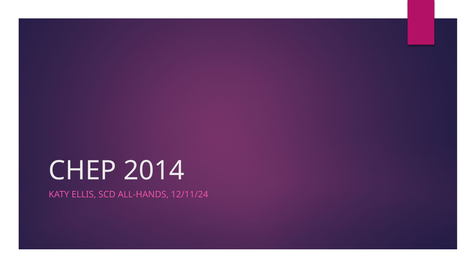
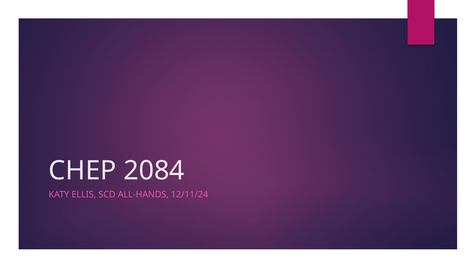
2014: 2014 -> 2084 (154, 171)
